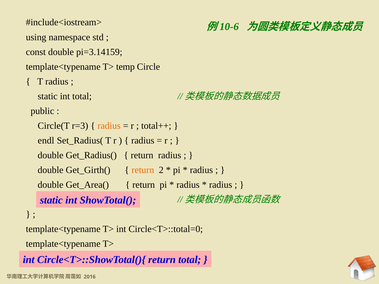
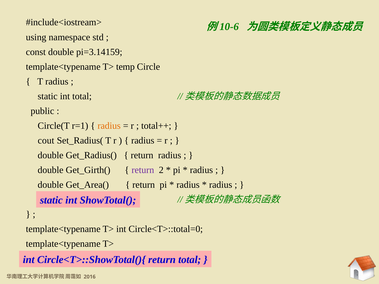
r=3: r=3 -> r=1 (80, 126)
endl: endl -> cout (46, 141)
return colour: orange -> purple (143, 170)
